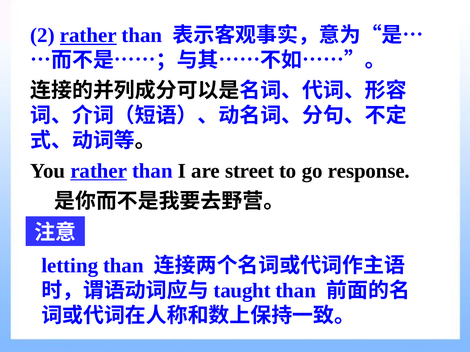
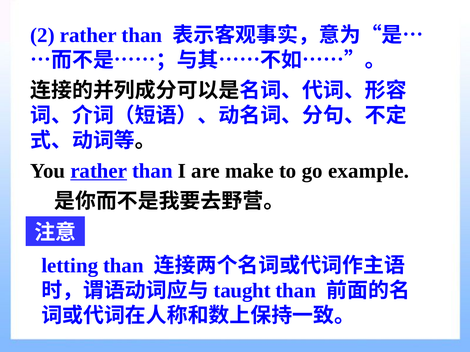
rather underline: present -> none (88, 35)
street: street -> make (249, 171)
response: response -> example (369, 171)
